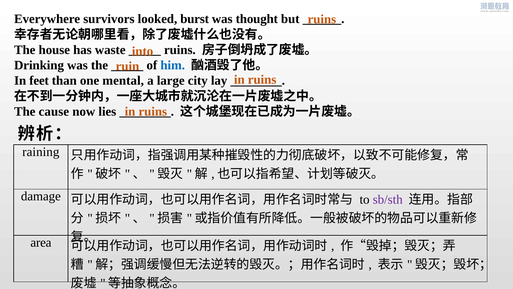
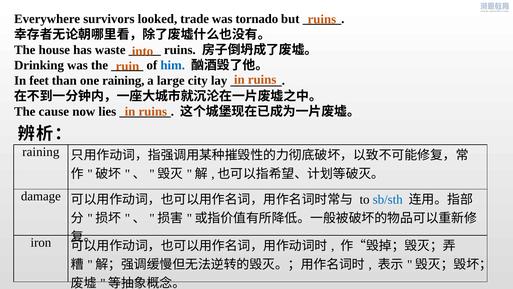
burst: burst -> trade (195, 19)
thought: thought -> tornado (257, 19)
one mental: mental -> raining (123, 81)
sb/sth colour: purple -> blue (388, 199)
area: area -> iron (41, 242)
